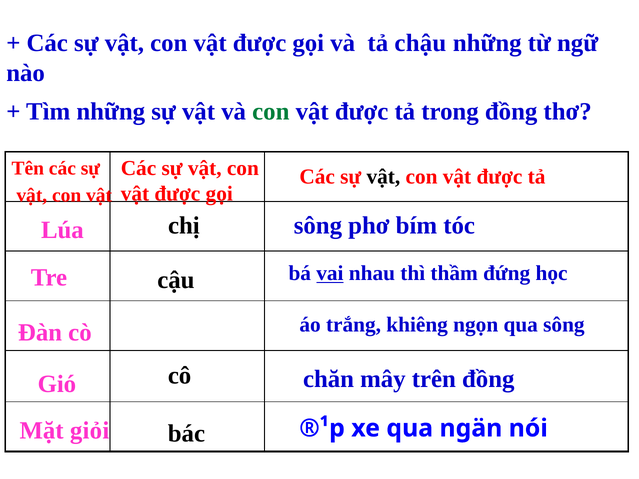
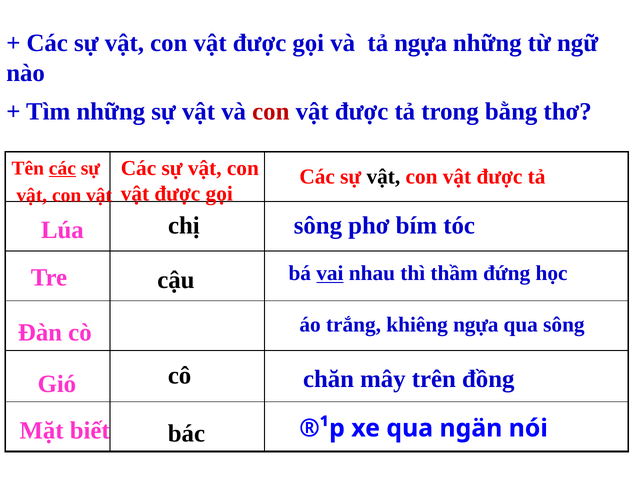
tả chậu: chậu -> ngựa (421, 43)
con colour: green -> red (271, 112)
trong đồng: đồng -> bằng (511, 112)
các underline: none -> present (62, 168)
khiêng ngọn: ngọn -> ngựa (476, 325)
giỏi: giỏi -> biết (90, 431)
